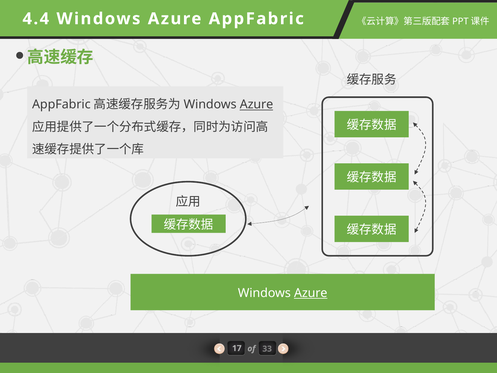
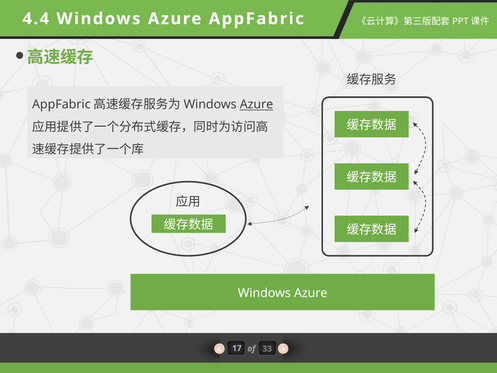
Azure underline: present -> none (311, 293)
